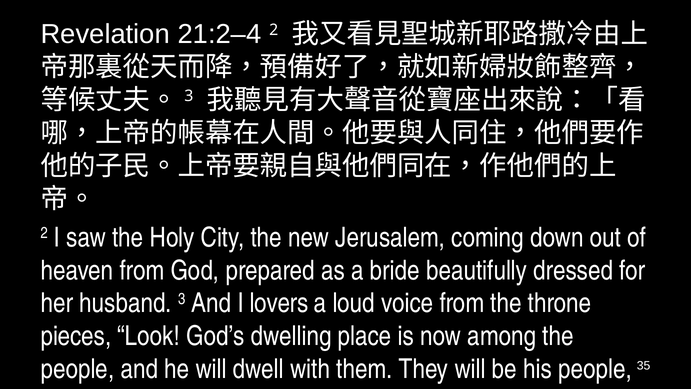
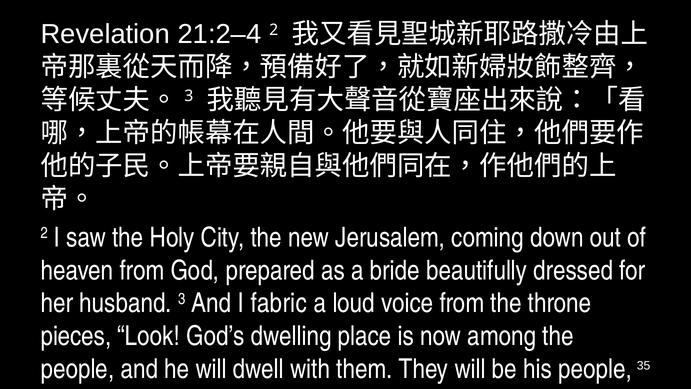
lovers: lovers -> fabric (279, 303)
